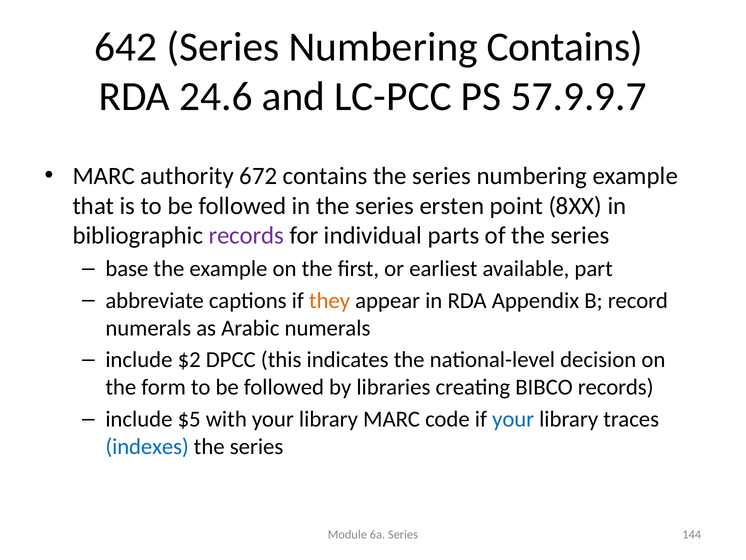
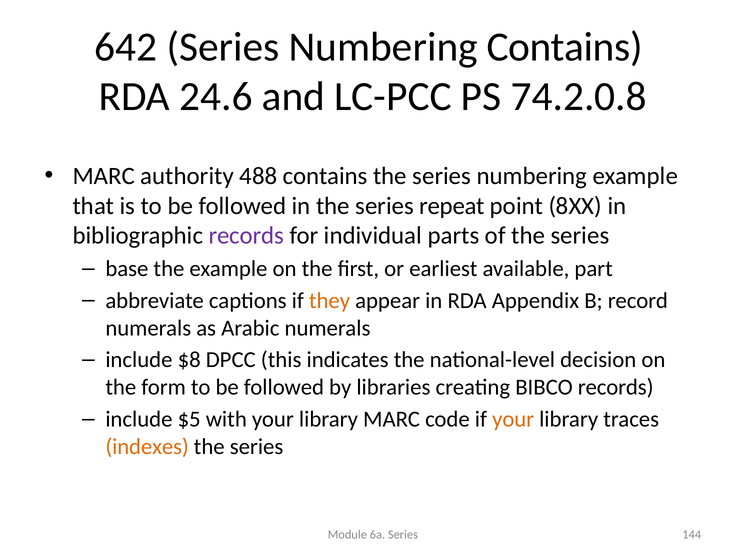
57.9.9.7: 57.9.9.7 -> 74.2.0.8 (579, 97)
672: 672 -> 488 (258, 176)
ersten: ersten -> repeat (452, 206)
$2: $2 -> $8 (189, 360)
your colour: blue -> orange (513, 419)
indexes colour: blue -> orange (147, 446)
